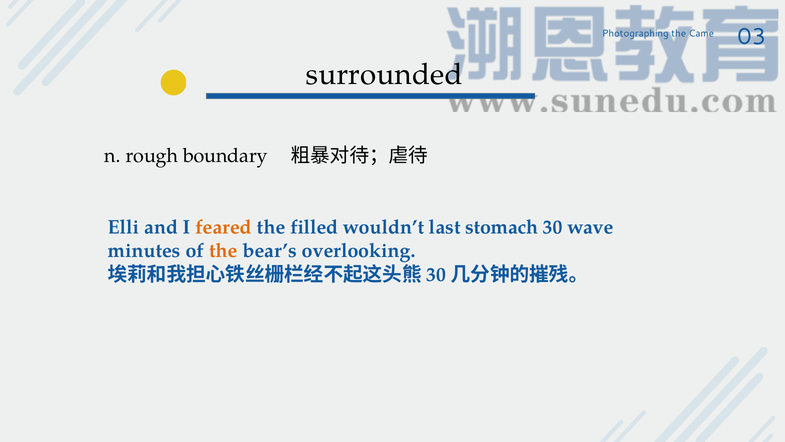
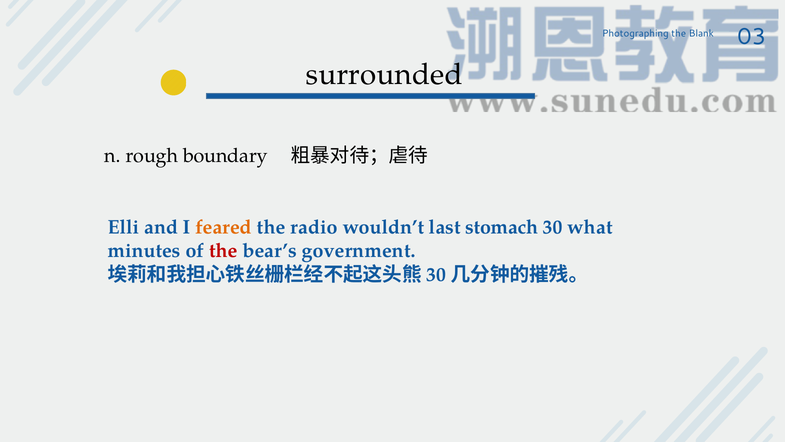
Came: Came -> Blank (701, 34)
filled: filled -> radio (314, 227)
wave: wave -> what (590, 227)
the colour: orange -> red (223, 251)
overlooking: overlooking -> government (359, 251)
